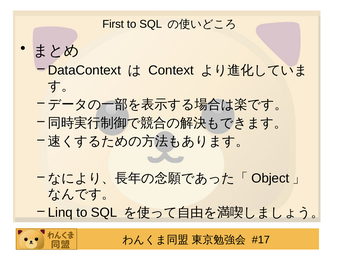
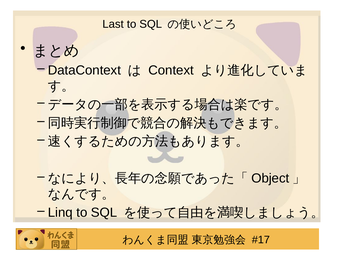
First: First -> Last (113, 24)
